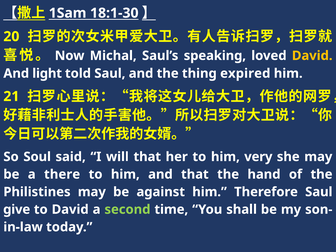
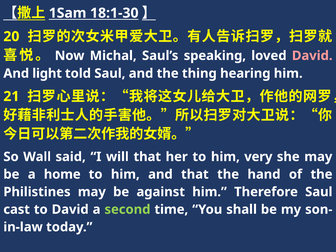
David colour: yellow -> pink (312, 56)
expired: expired -> hearing (245, 73)
Soul: Soul -> Wall (37, 157)
there: there -> home (62, 174)
give: give -> cast (17, 209)
